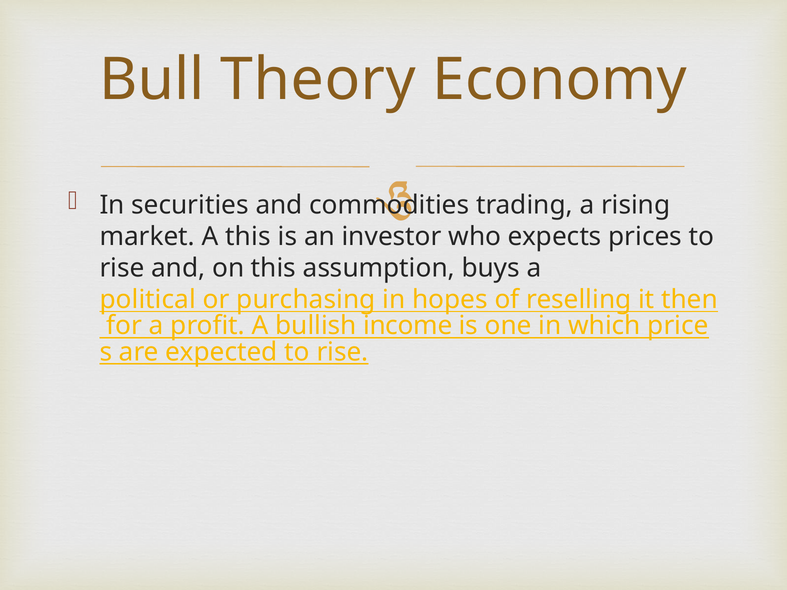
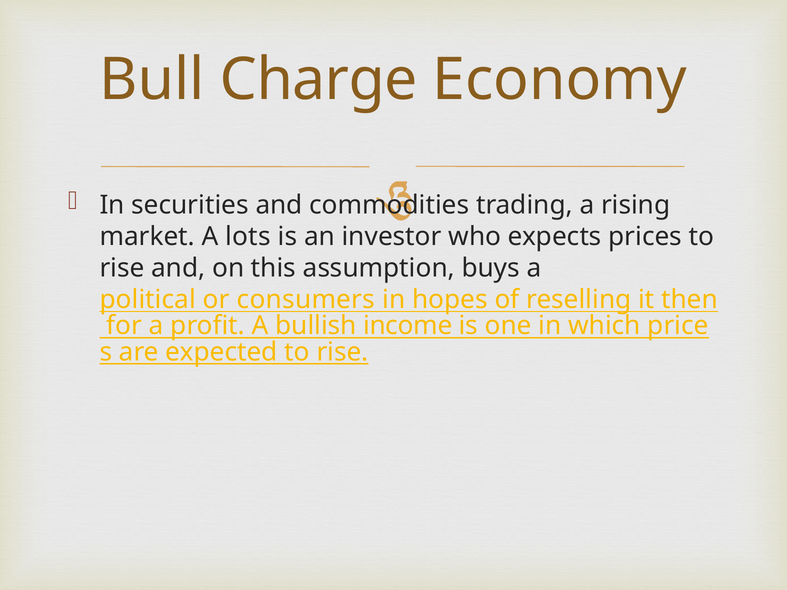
Theory: Theory -> Charge (319, 80)
A this: this -> lots (248, 237)
purchasing: purchasing -> consumers (306, 300)
